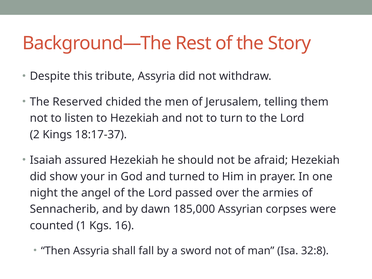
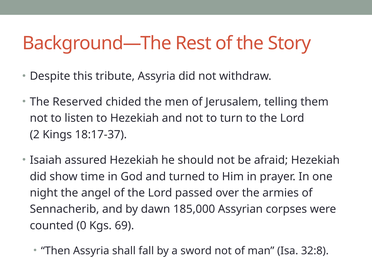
your: your -> time (93, 177)
1: 1 -> 0 (81, 226)
16: 16 -> 69 (124, 226)
